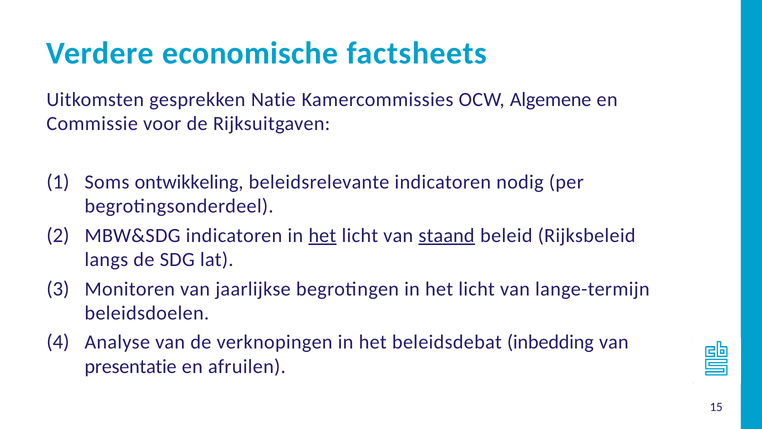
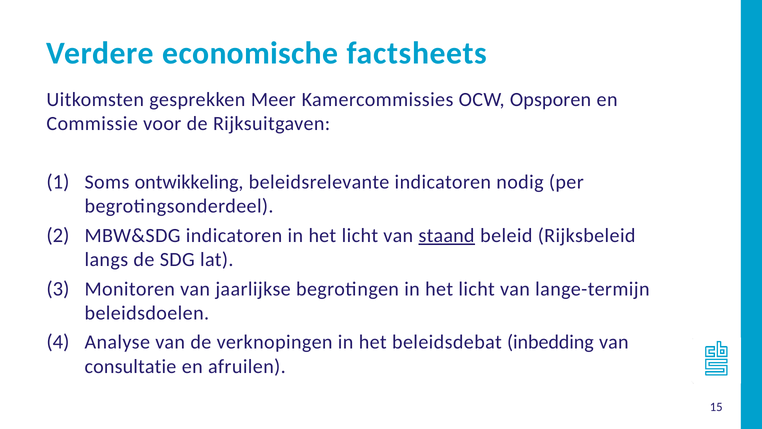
Natie: Natie -> Meer (273, 100)
Algemene: Algemene -> Opsporen (551, 100)
het underline: present -> none (322, 235)
presentatie: presentatie -> consultatie (130, 366)
